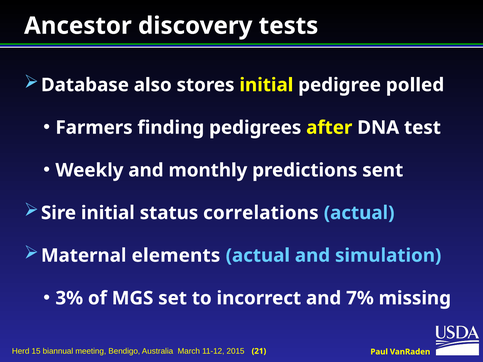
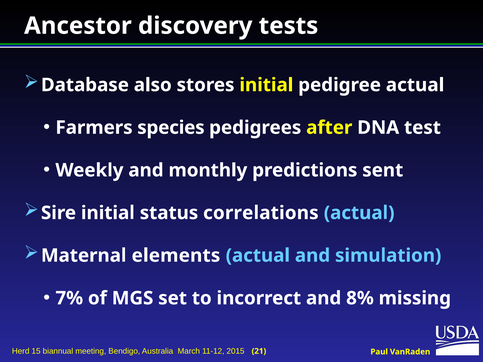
pedigree polled: polled -> actual (415, 85)
finding: finding -> species (171, 128)
3%: 3% -> 7% (69, 298)
7%: 7% -> 8% (360, 298)
